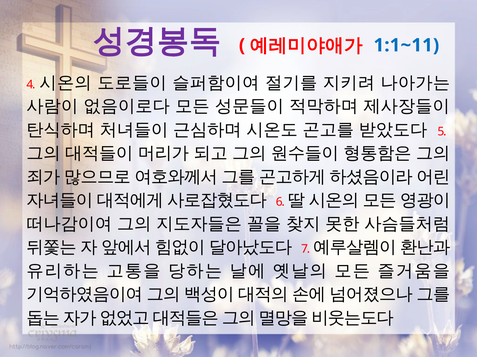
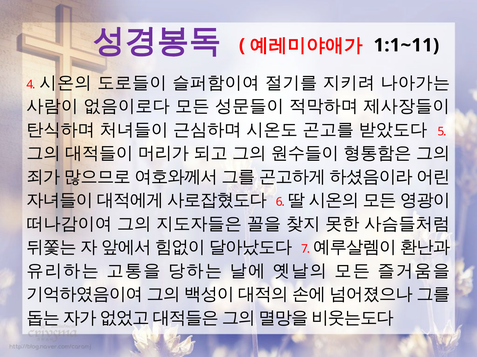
1:1~11 colour: blue -> black (406, 45)
